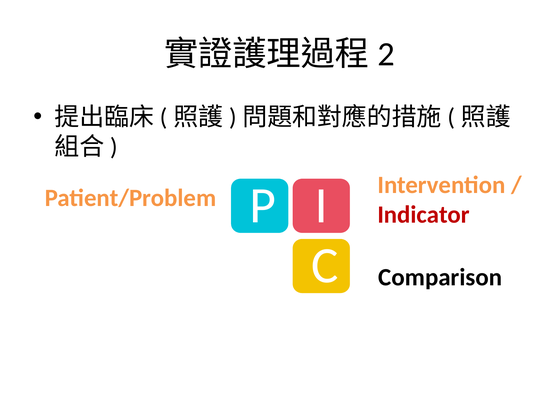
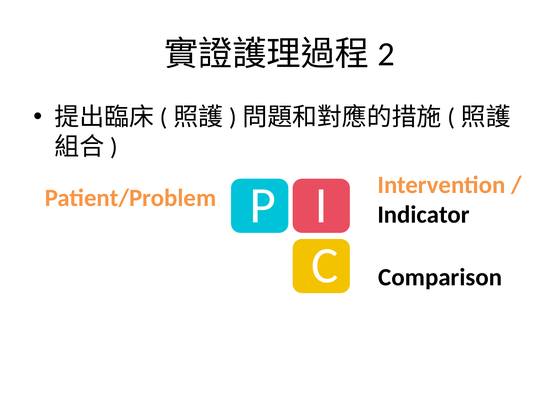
Indicator colour: red -> black (424, 215)
